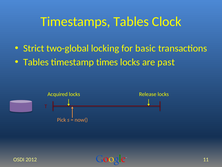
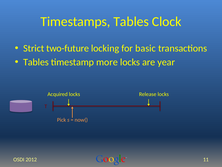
two-global: two-global -> two-future (68, 48)
times: times -> more (107, 62)
past: past -> year (166, 62)
